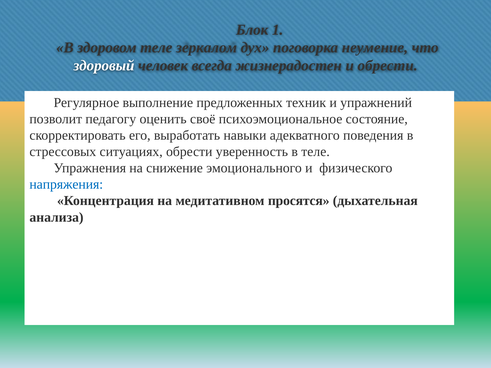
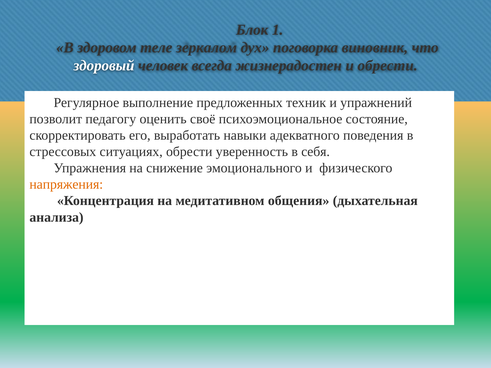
неумение: неумение -> виновник (375, 48)
в теле: теле -> себя (316, 152)
напряжения colour: blue -> orange (66, 185)
просятся: просятся -> общения (299, 201)
